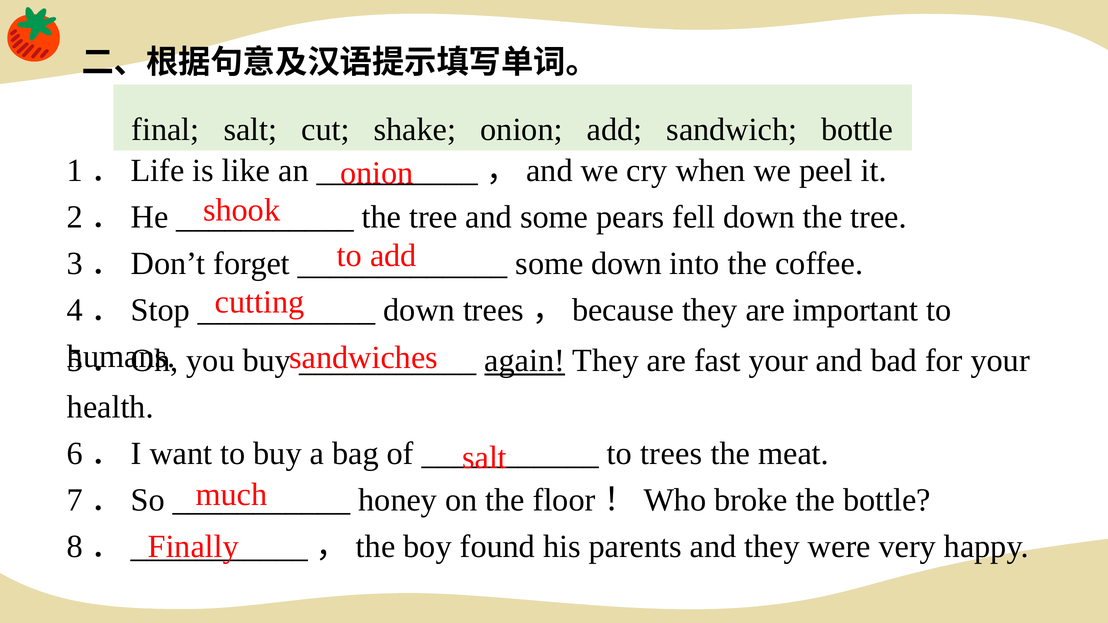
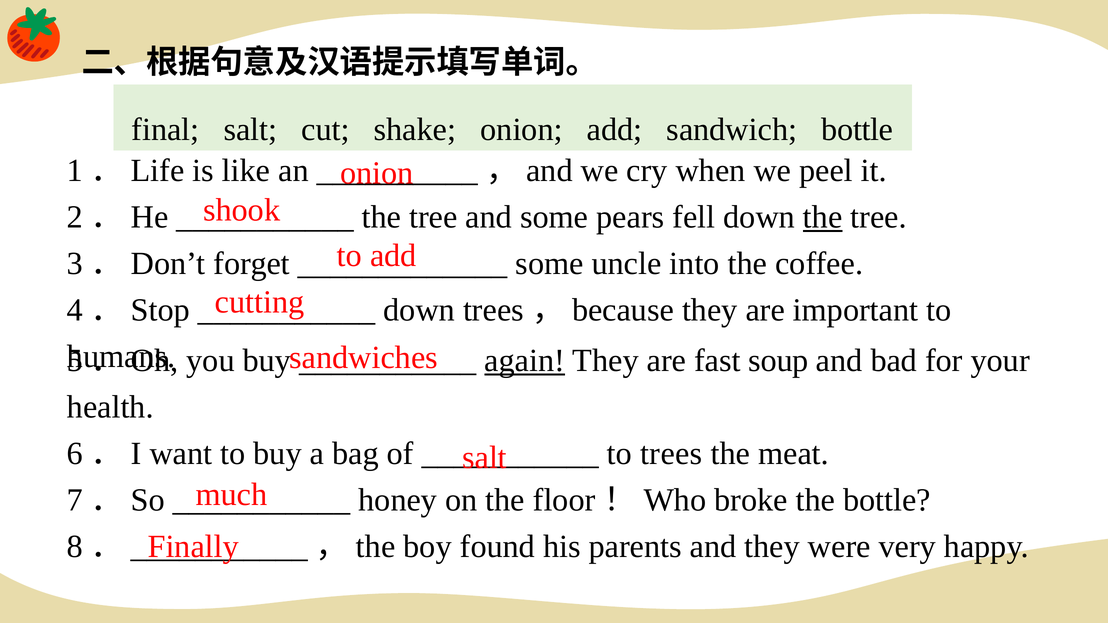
the underline: none -> present (823, 217)
some down: down -> uncle (627, 264)
fast your: your -> soup (778, 361)
